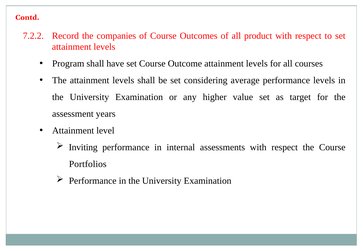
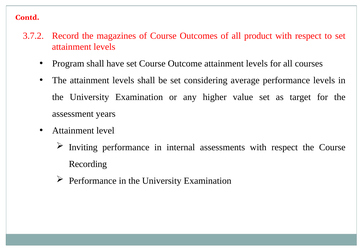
7.2.2: 7.2.2 -> 3.7.2 (33, 36)
companies: companies -> magazines (116, 36)
Portfolios: Portfolios -> Recording (88, 164)
